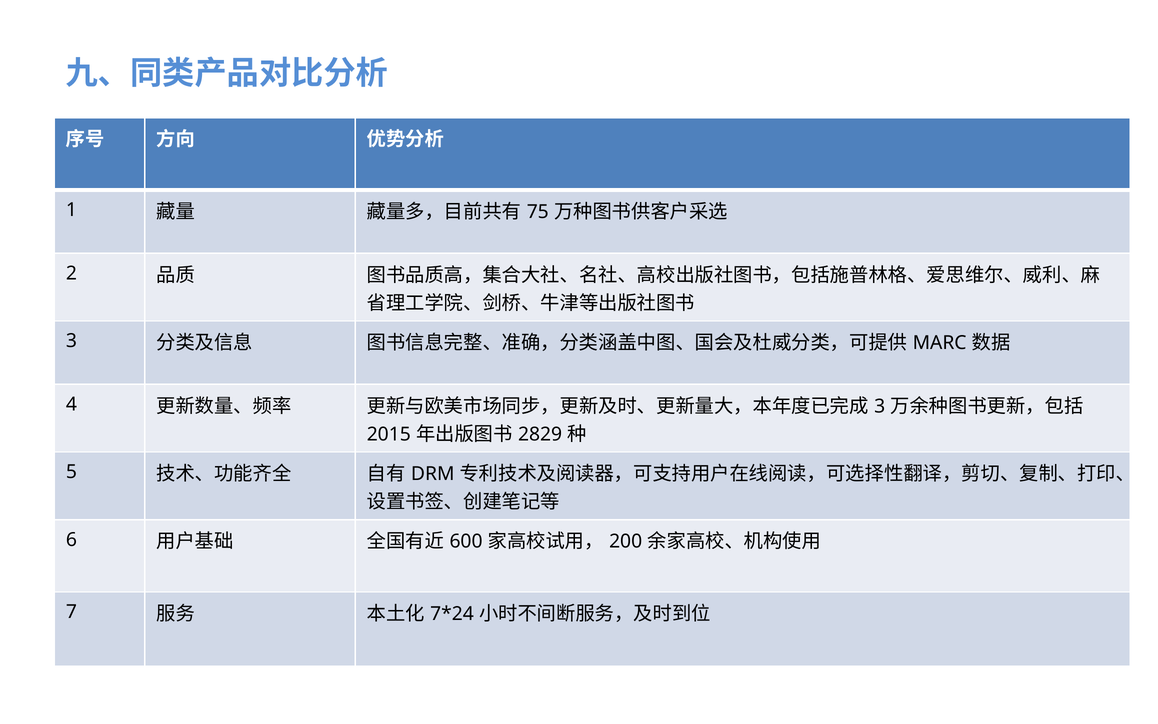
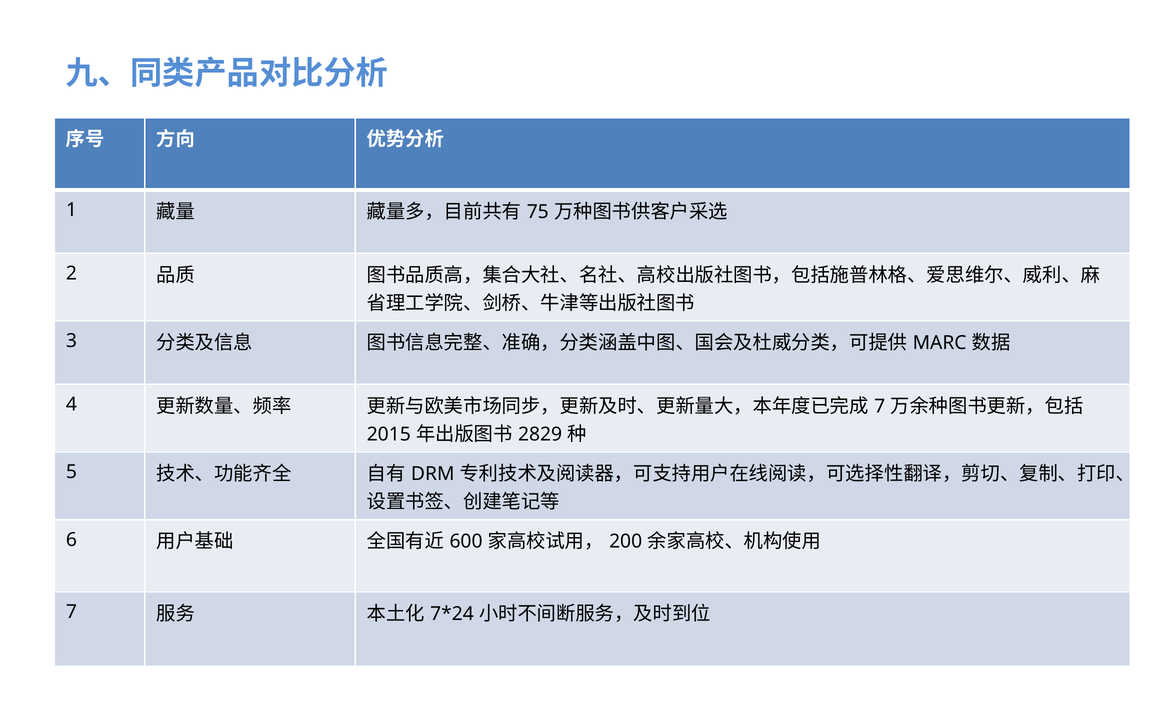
3: 3 -> 7 (880, 406)
